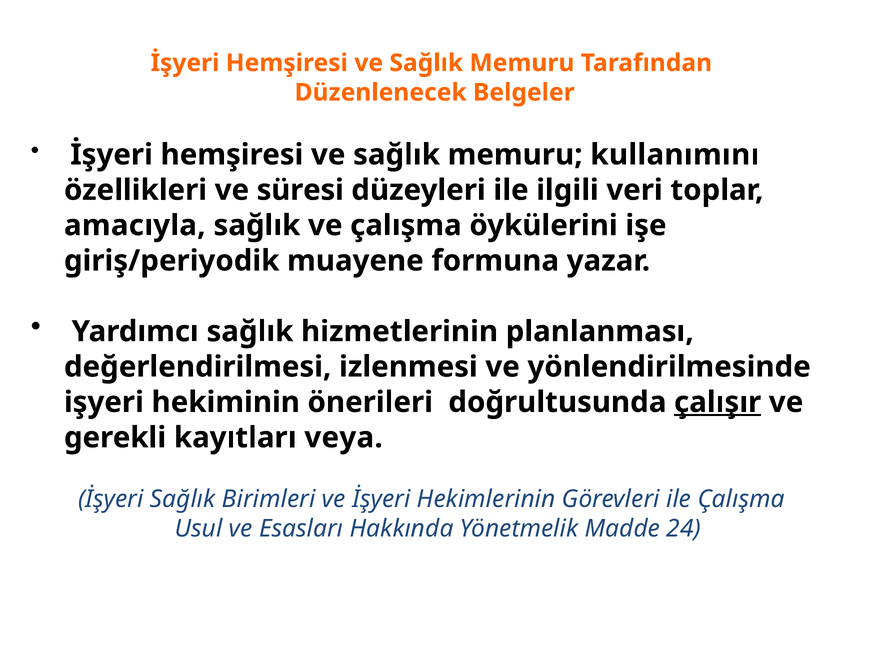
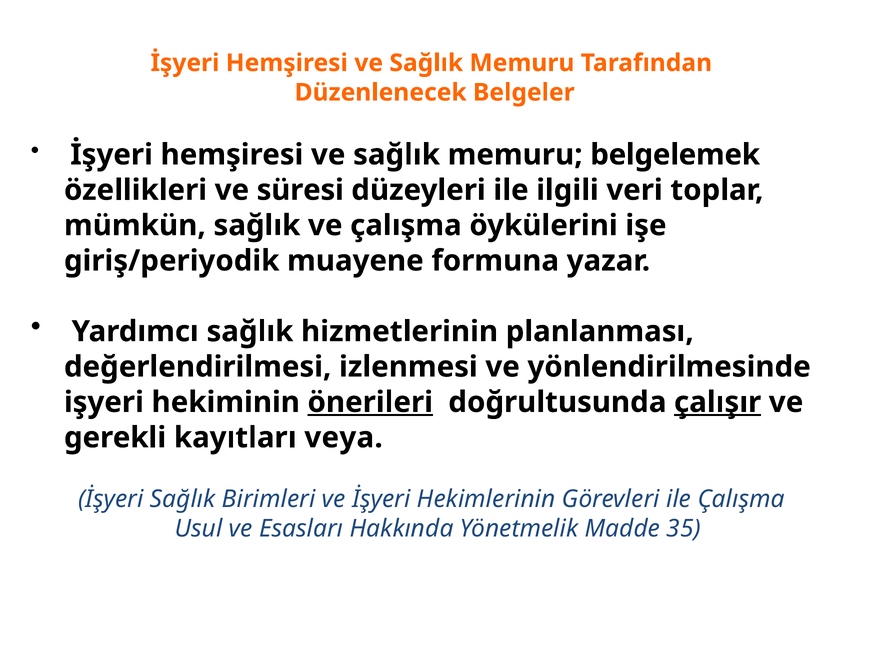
kullanımını: kullanımını -> belgelemek (675, 155)
amacıyla: amacıyla -> mümkün (135, 225)
önerileri underline: none -> present (370, 402)
24: 24 -> 35 (684, 529)
